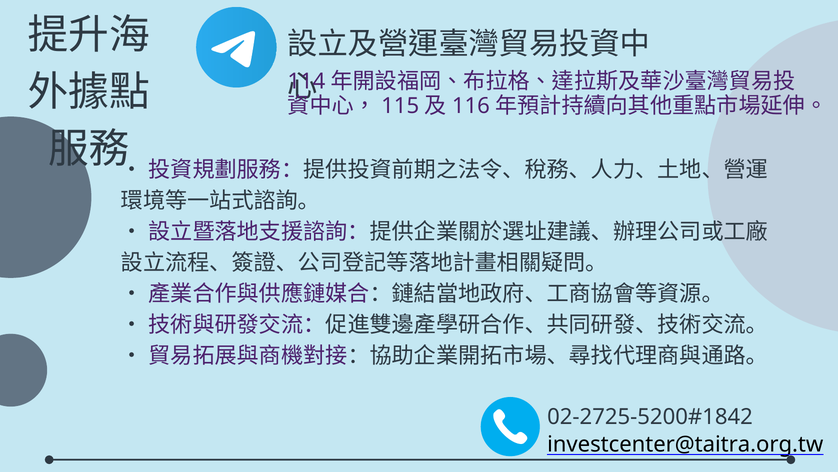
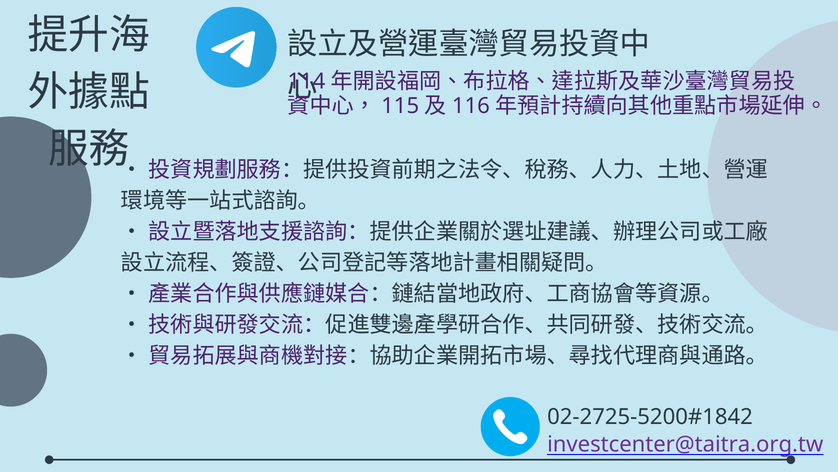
investcenter@taitra.org.tw colour: black -> purple (685, 444)
